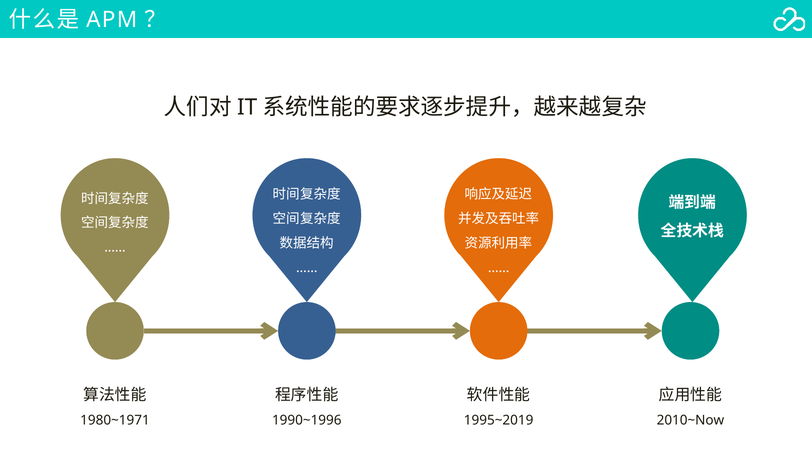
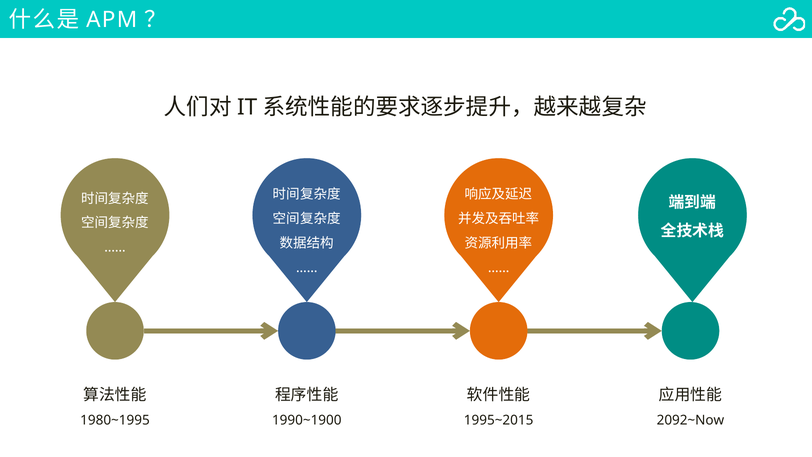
1980~1971: 1980~1971 -> 1980~1995 (115, 420)
1990~1996: 1990~1996 -> 1990~1900 (307, 420)
1995~2019: 1995~2019 -> 1995~2015 (499, 420)
2010~Now: 2010~Now -> 2092~Now (690, 420)
